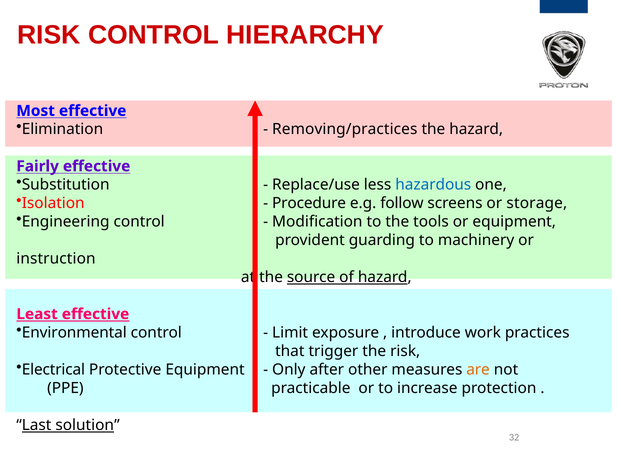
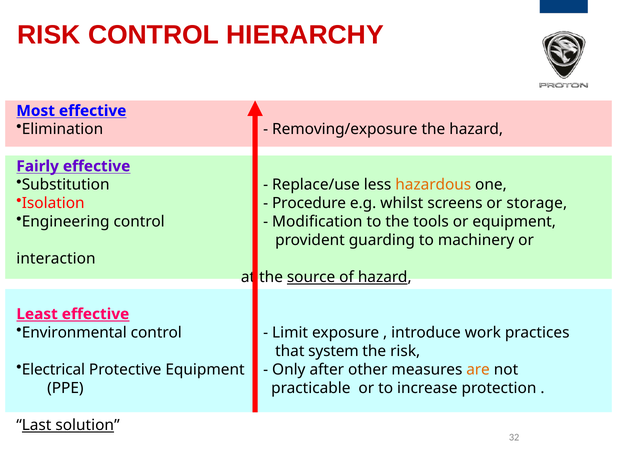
Removing/practices: Removing/practices -> Removing/exposure (345, 129)
hazardous colour: blue -> orange (433, 185)
follow: follow -> whilst (402, 204)
instruction: instruction -> interaction (56, 259)
trigger: trigger -> system (333, 352)
